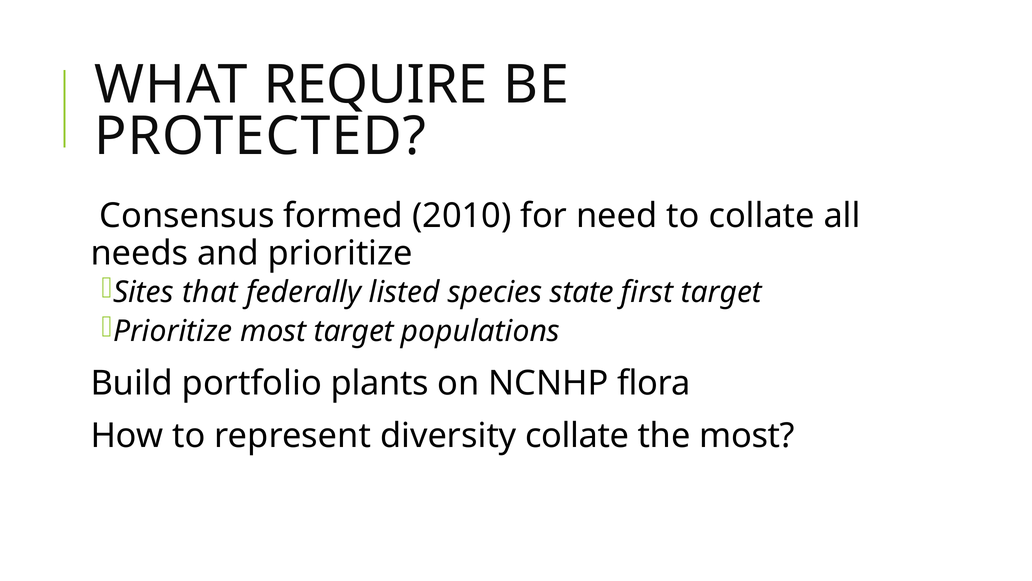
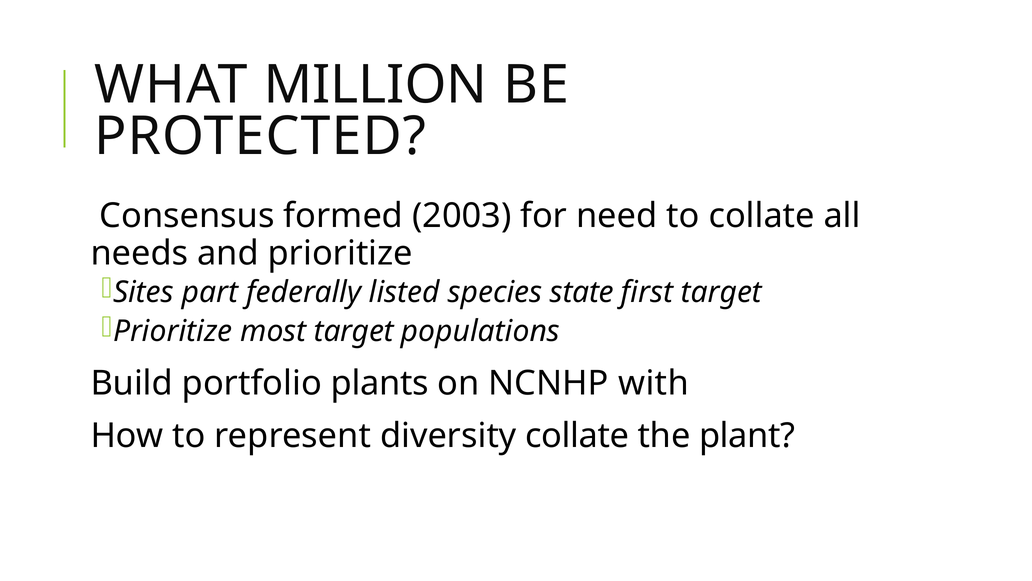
REQUIRE: REQUIRE -> MILLION (376, 85)
2010: 2010 -> 2003 (462, 216)
that: that -> part (210, 292)
flora: flora -> with (654, 383)
the most: most -> plant (747, 435)
